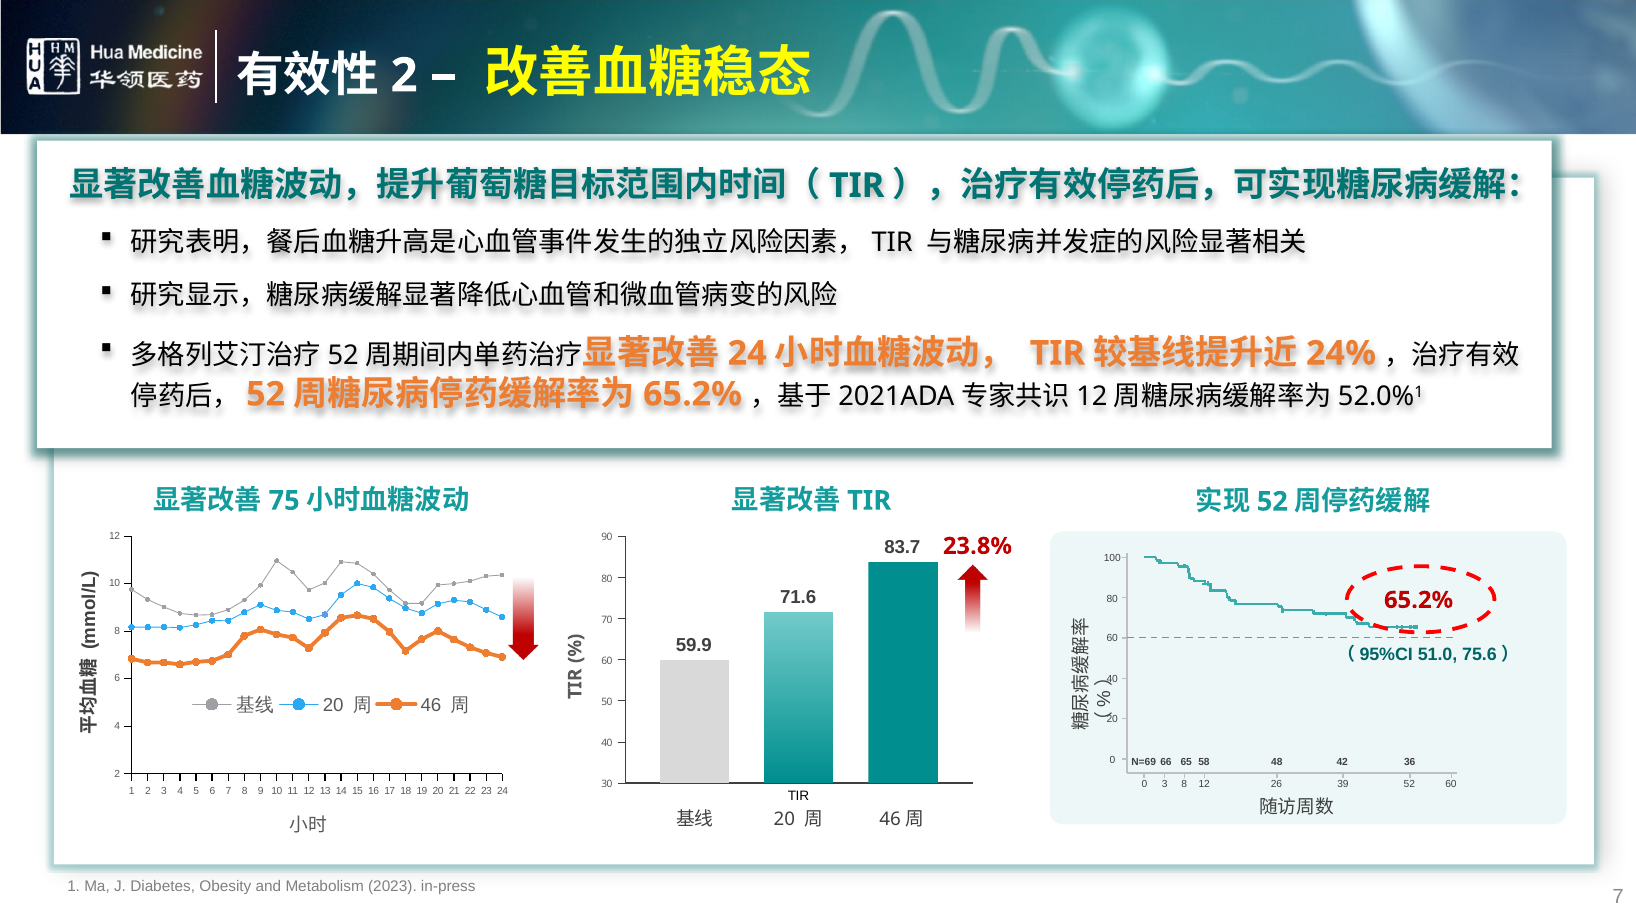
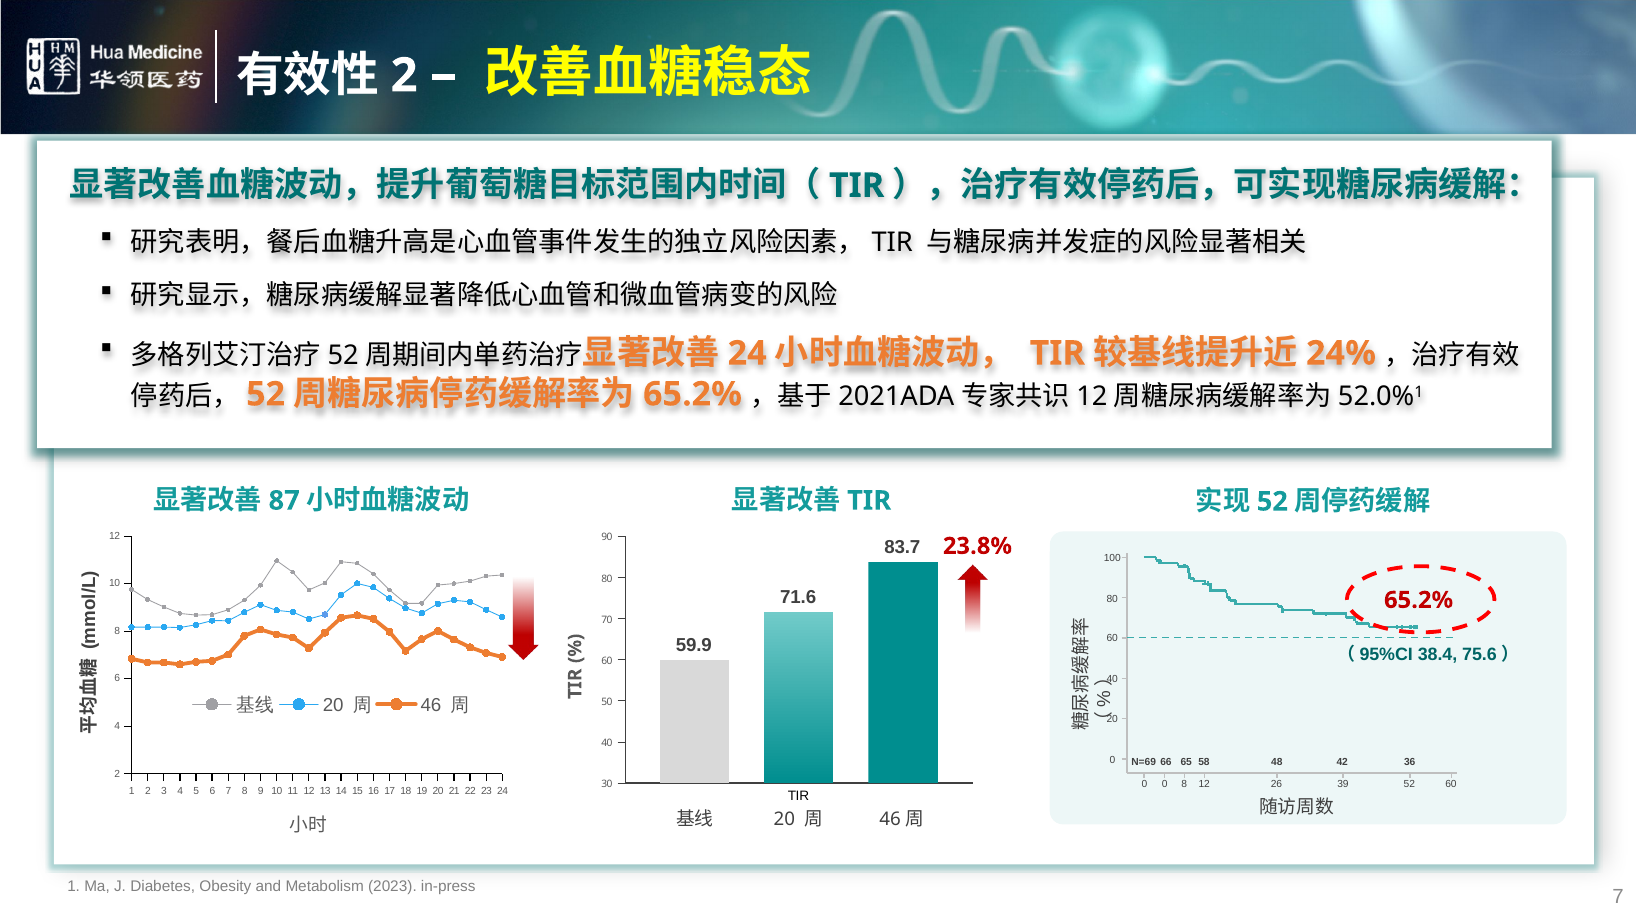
75: 75 -> 87 (284, 501)
51.0: 51.0 -> 38.4 (1438, 655)
3: 3 -> 0 (1165, 785)
